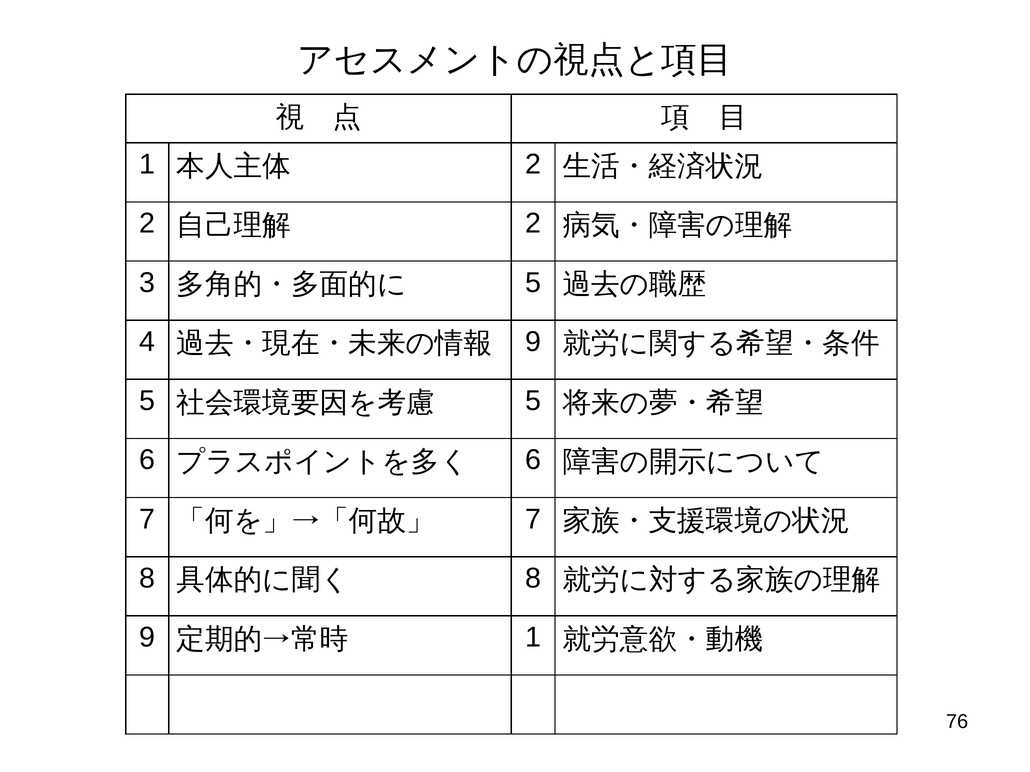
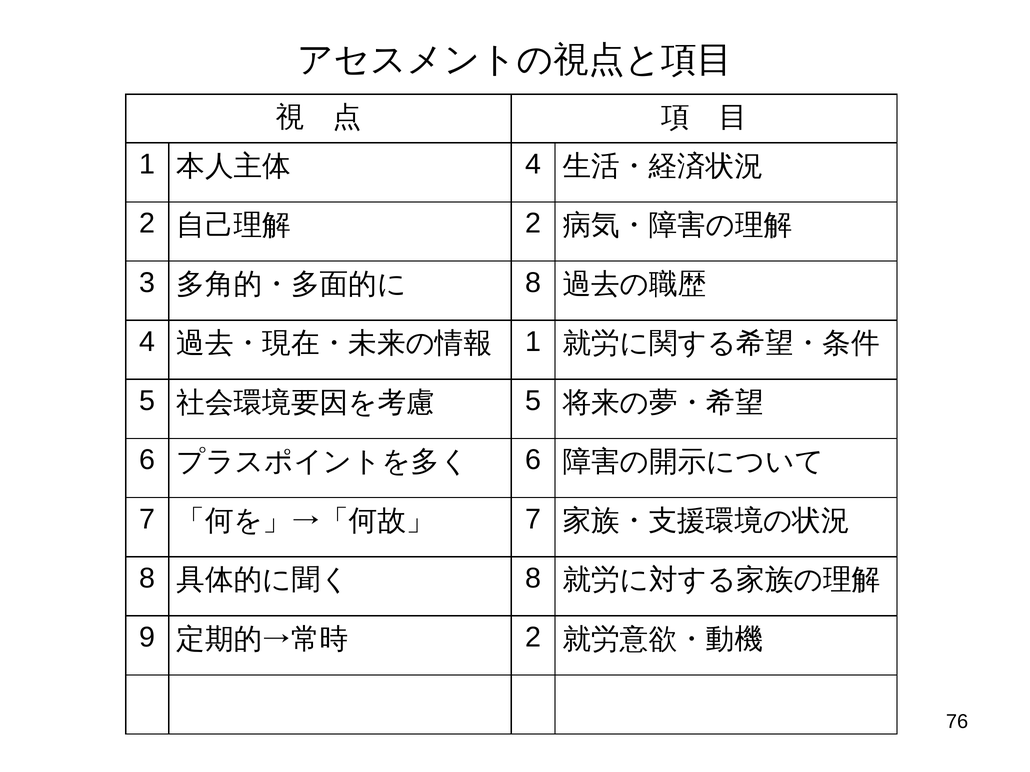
2: 2 -> 4 (533, 164)
5: 5 -> 8 (533, 283)
9: 9 -> 1 (533, 342)
1: 1 -> 2 (533, 638)
